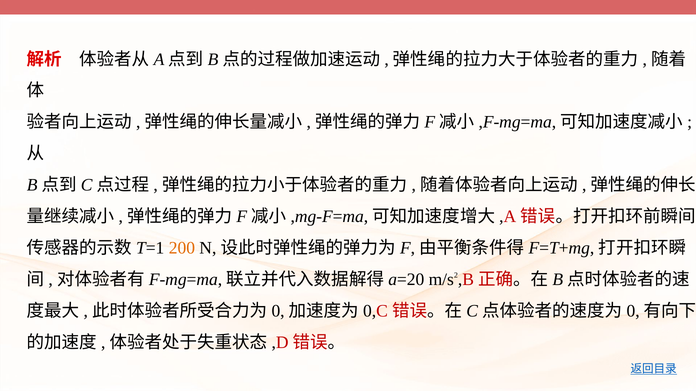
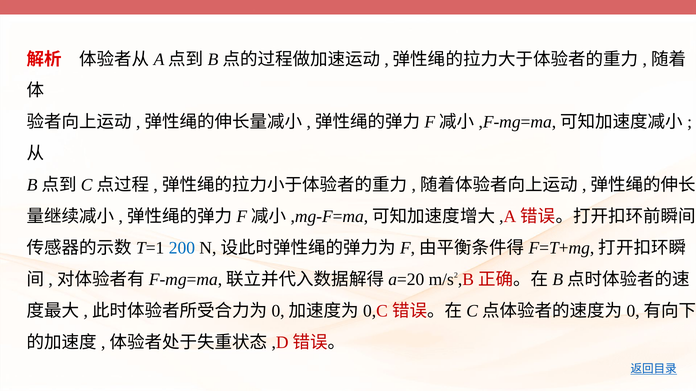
200 colour: orange -> blue (182, 248)
